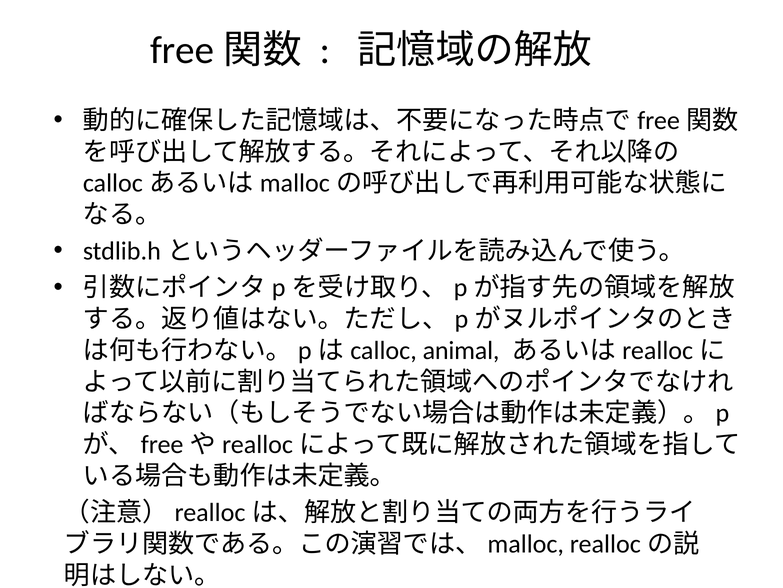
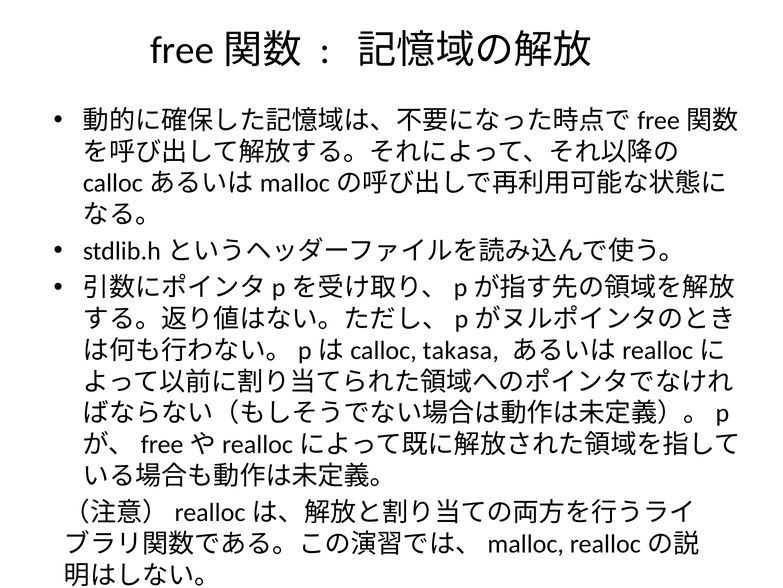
animal: animal -> takasa (461, 350)
